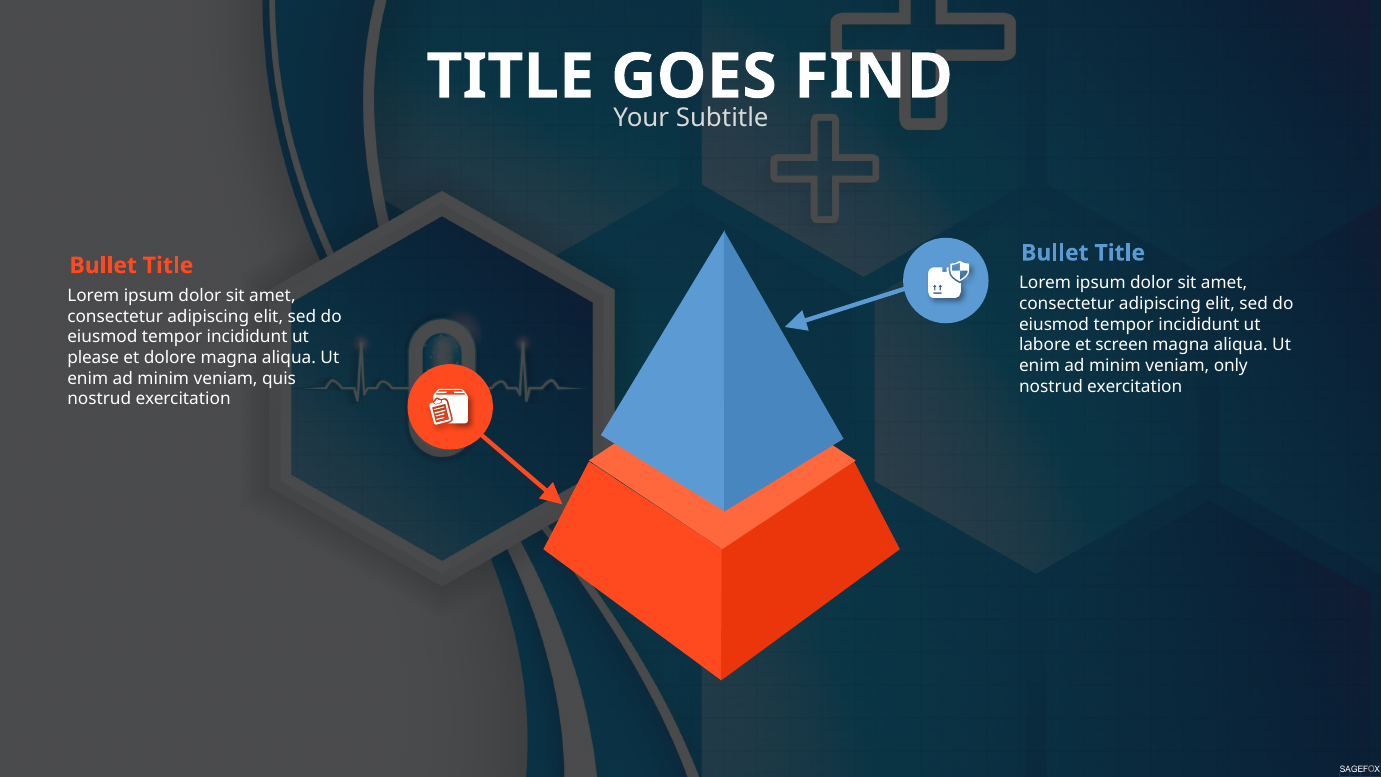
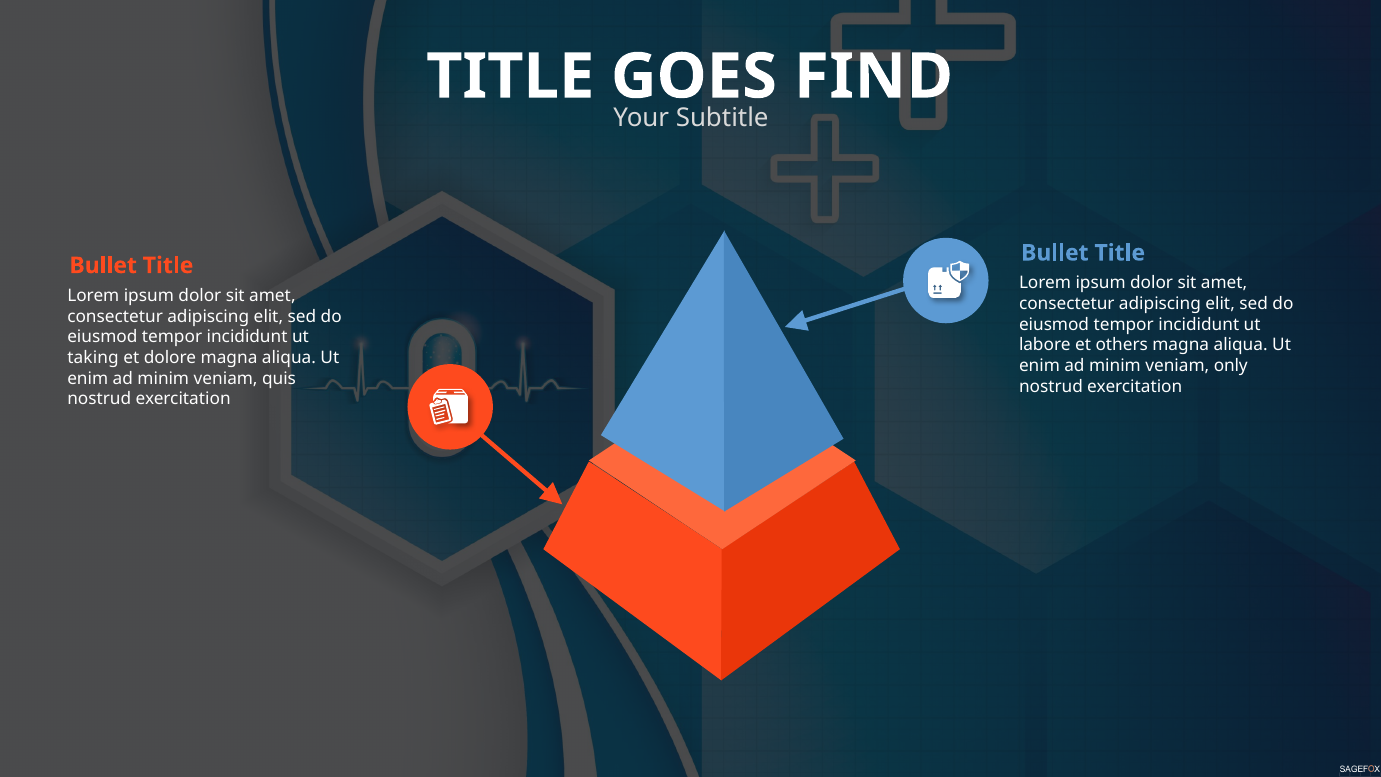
screen: screen -> others (1122, 345)
please: please -> taking (93, 358)
